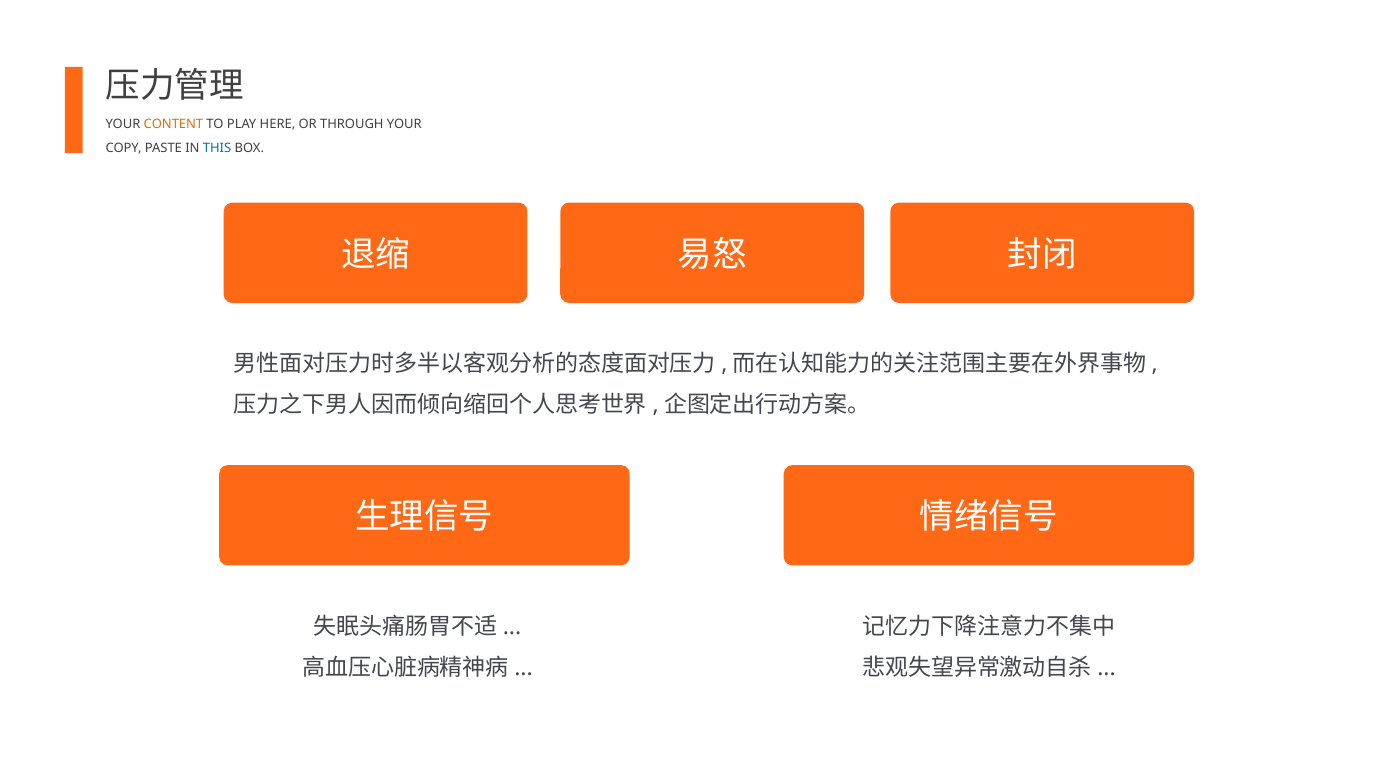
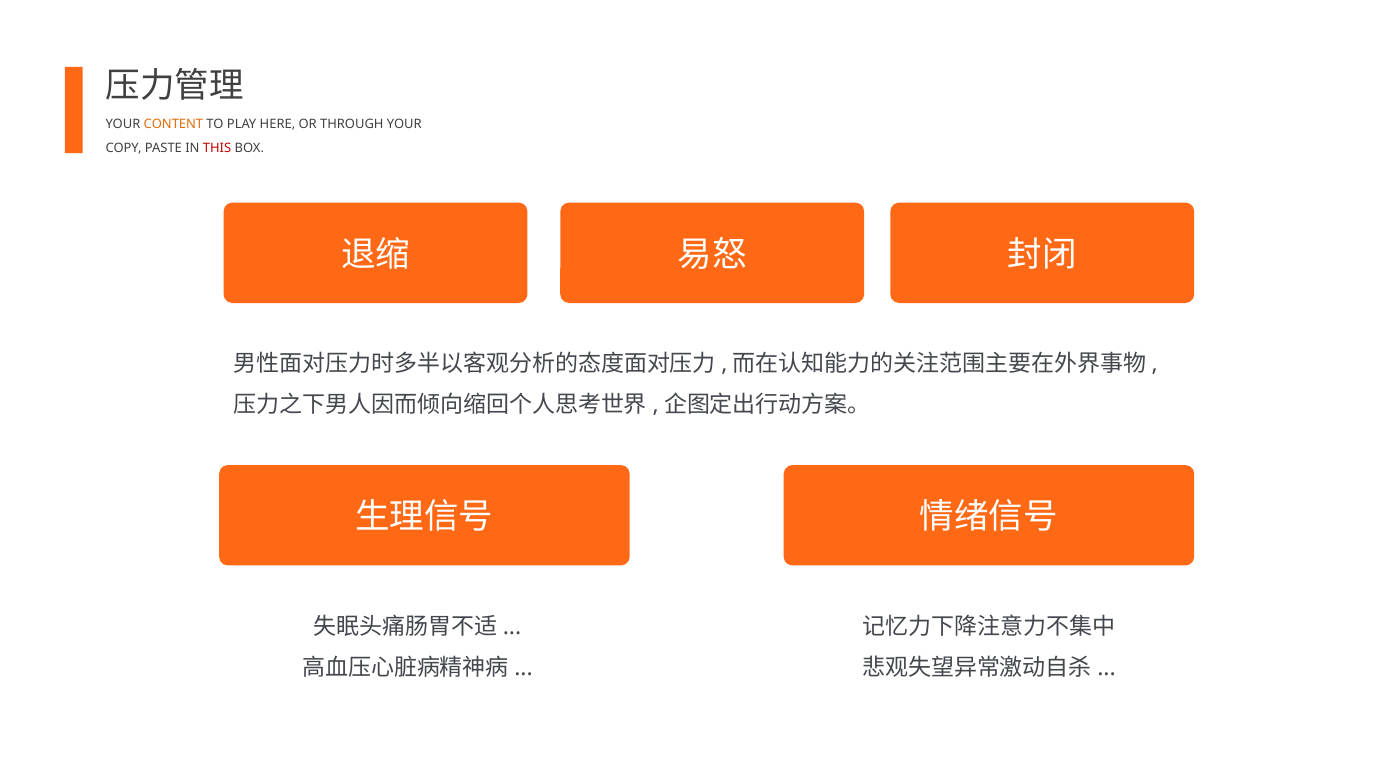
THIS colour: blue -> red (217, 148)
